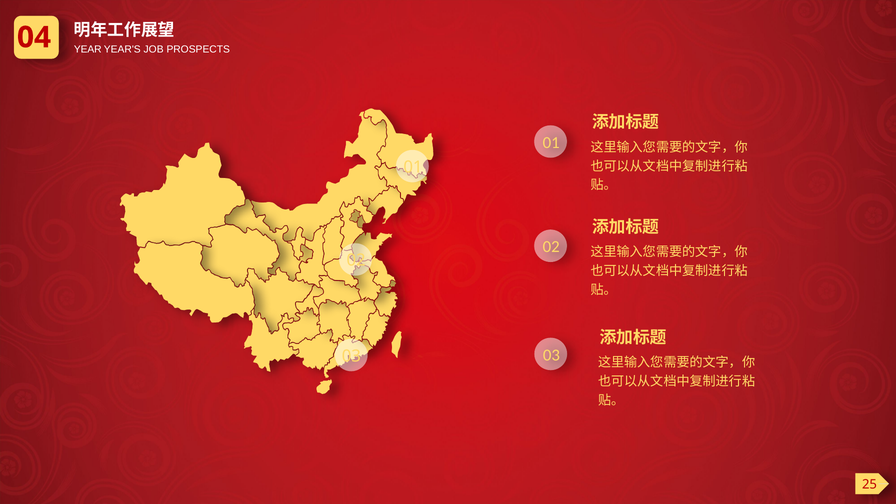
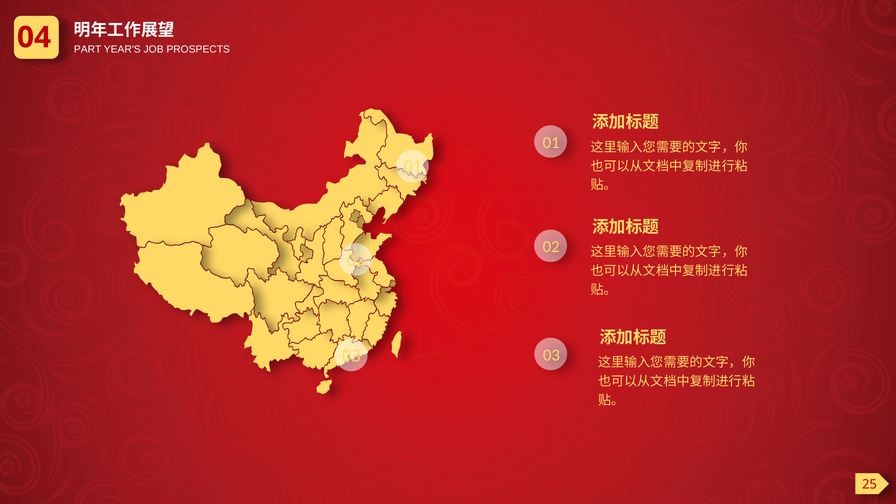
YEAR: YEAR -> PART (88, 50)
